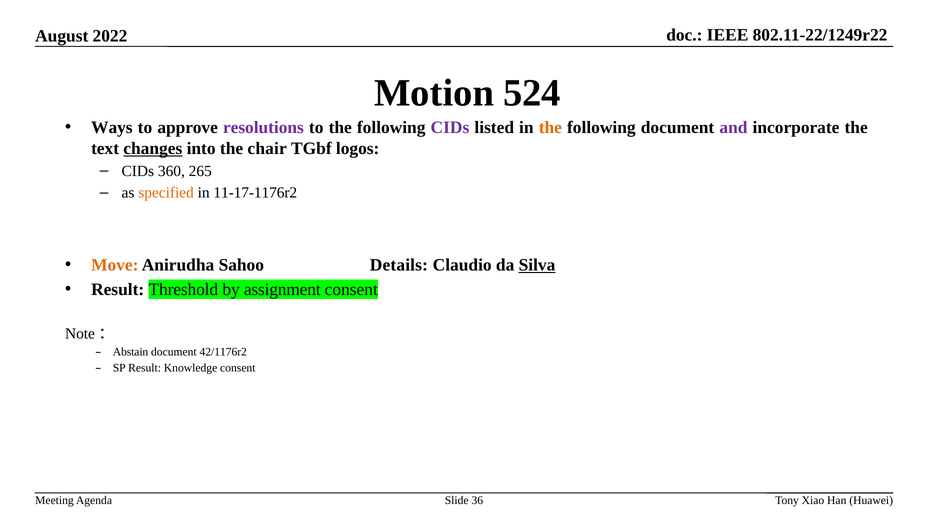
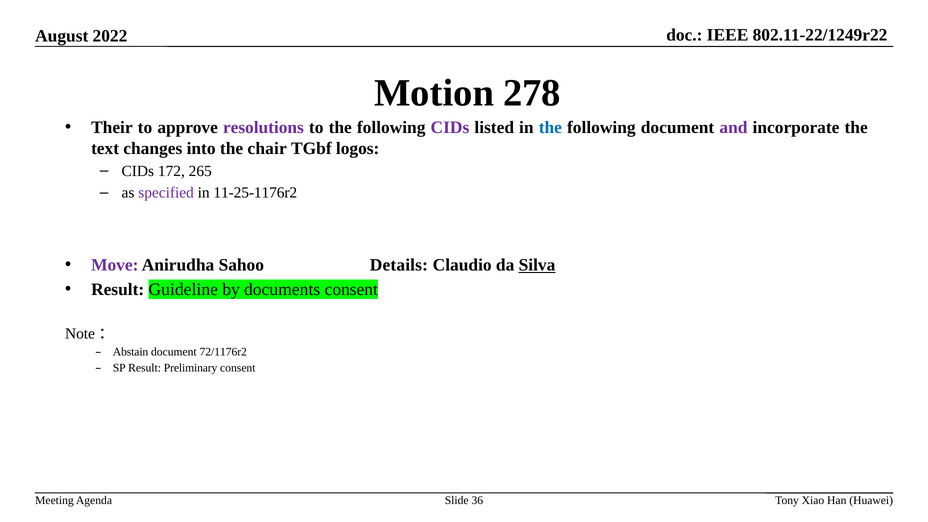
524: 524 -> 278 (532, 93)
Ways: Ways -> Their (112, 128)
the colour: orange -> blue (550, 128)
changes underline: present -> none (153, 149)
360: 360 -> 172 (171, 171)
specified colour: orange -> purple (166, 193)
11-17-1176r2: 11-17-1176r2 -> 11-25-1176r2 (255, 193)
Move colour: orange -> purple (115, 265)
Threshold: Threshold -> Guideline (183, 289)
assignment: assignment -> documents (282, 289)
42/1176r2: 42/1176r2 -> 72/1176r2 (223, 352)
Knowledge: Knowledge -> Preliminary (191, 368)
